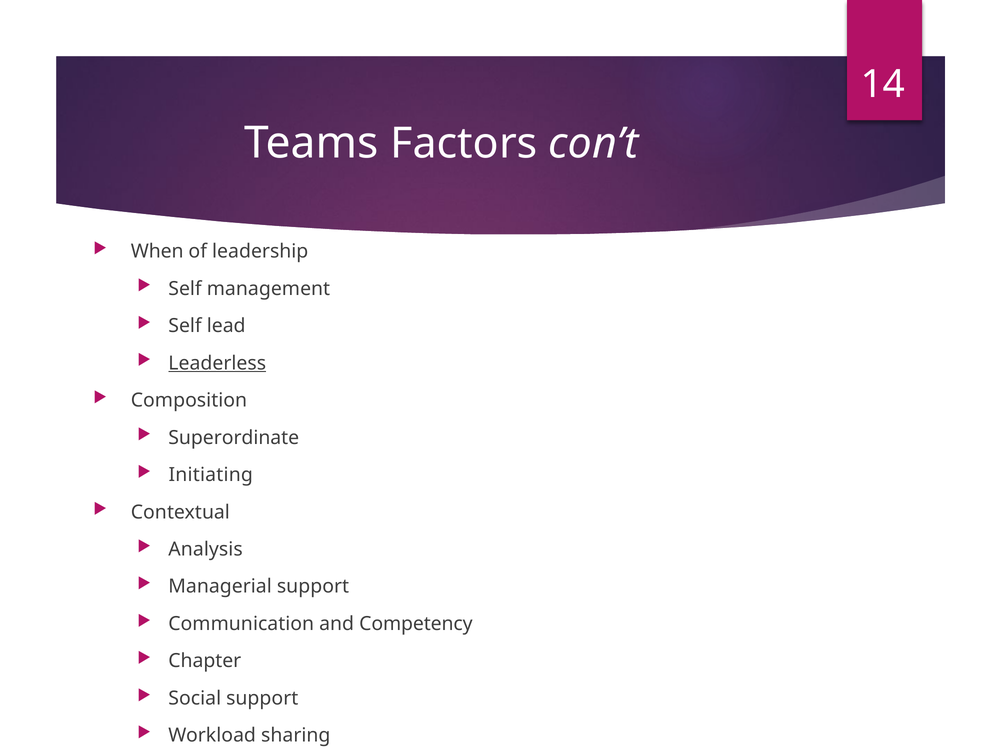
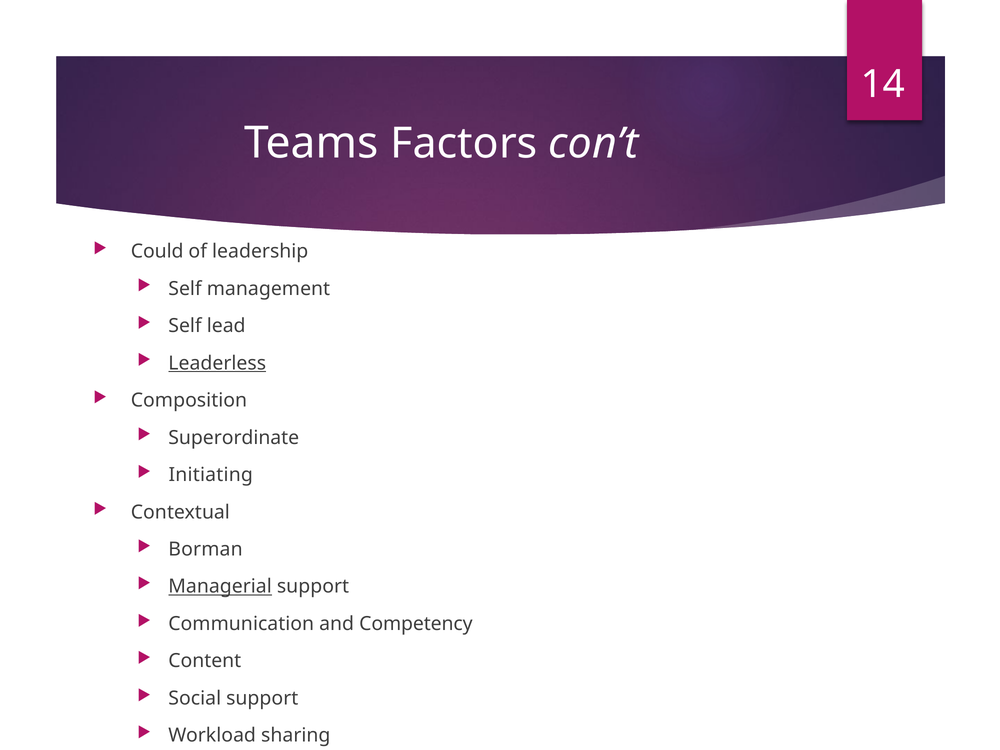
When: When -> Could (157, 251)
Analysis: Analysis -> Borman (206, 549)
Managerial underline: none -> present (220, 587)
Chapter: Chapter -> Content (205, 661)
